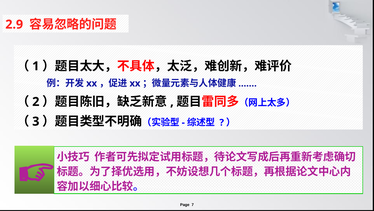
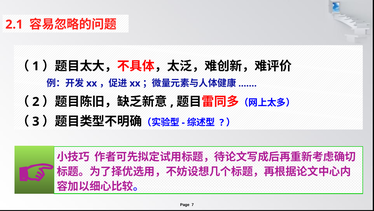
2.9: 2.9 -> 2.1 (14, 24)
